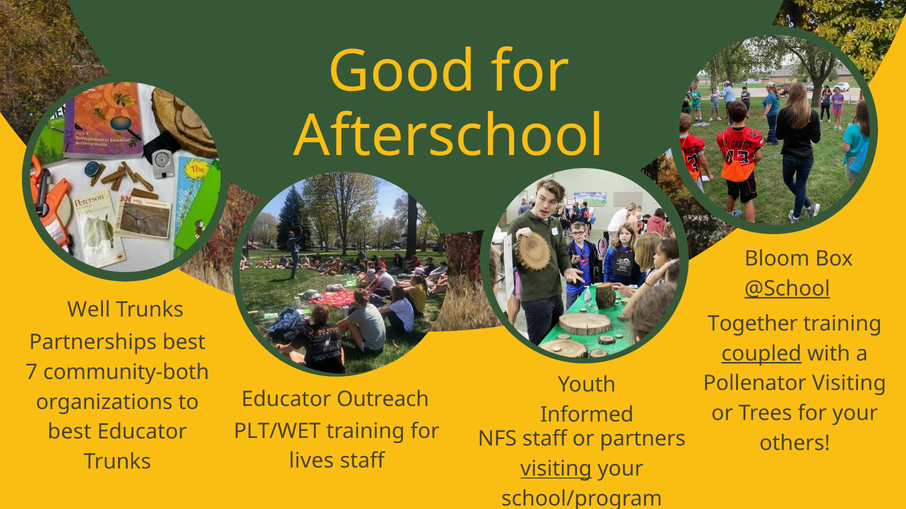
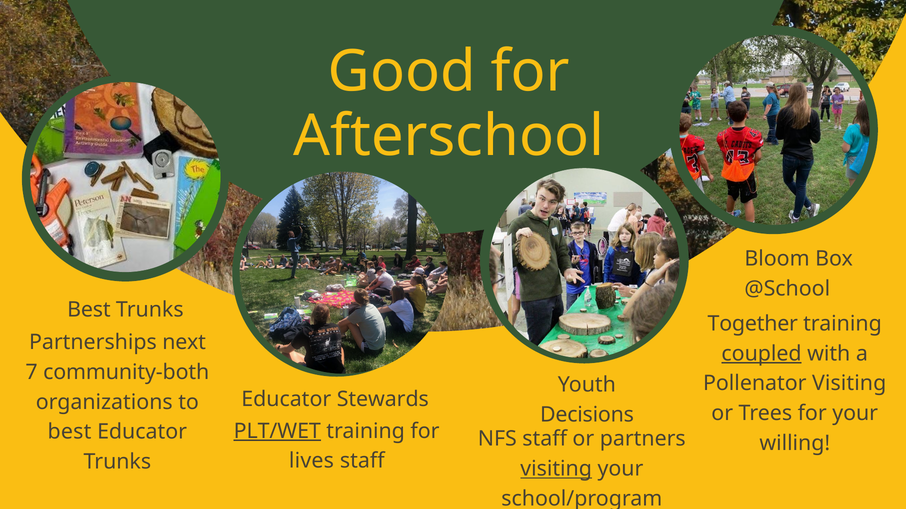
@School underline: present -> none (787, 289)
Well: Well -> Best (89, 310)
Partnerships best: best -> next (184, 343)
Outreach: Outreach -> Stewards (383, 400)
Informed: Informed -> Decisions (587, 415)
PLT/WET underline: none -> present (277, 431)
others: others -> willing (795, 444)
